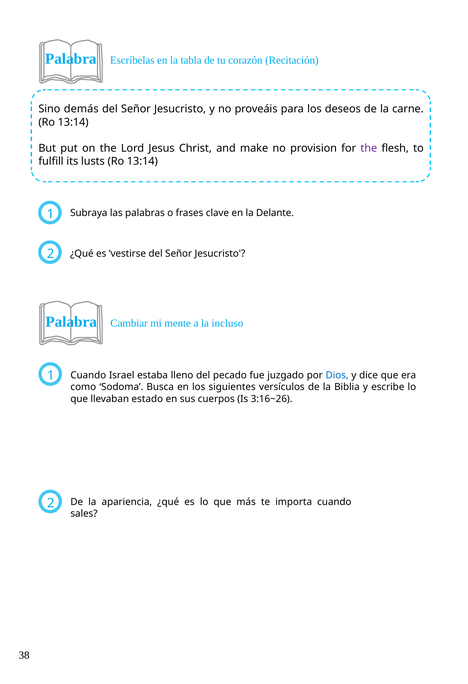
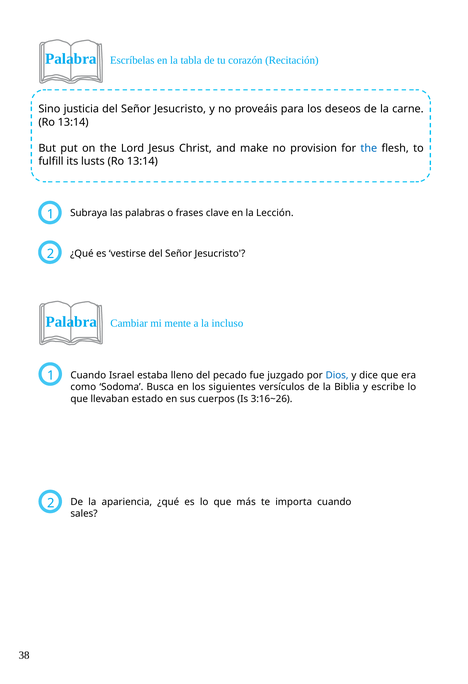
demás: demás -> justicia (81, 109)
the colour: purple -> blue (369, 148)
Delante: Delante -> Lección (275, 213)
